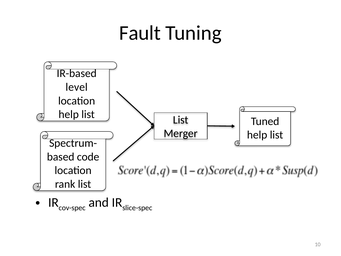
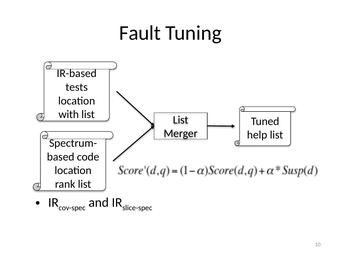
level: level -> tests (77, 87)
help: help -> with (69, 114)
